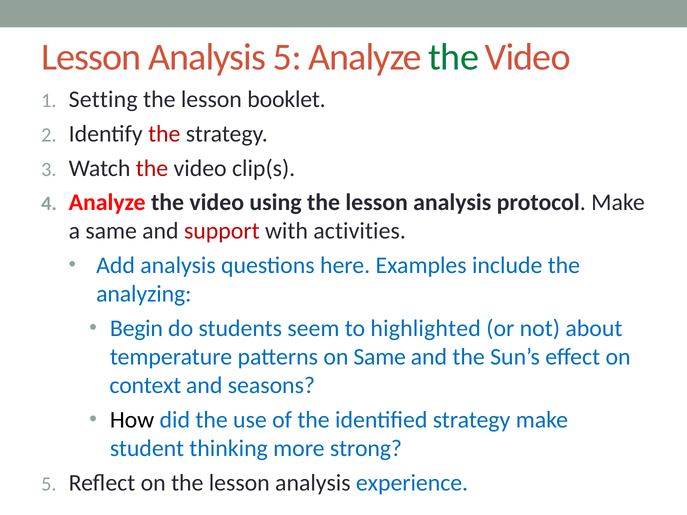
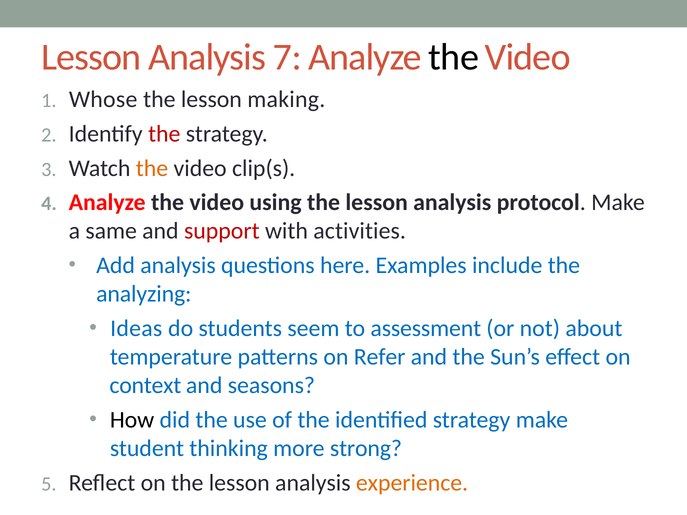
Analysis 5: 5 -> 7 (287, 57)
the colour: green -> black (454, 57)
Setting: Setting -> Whose (103, 100)
booklet: booklet -> making (286, 100)
the colour: red -> orange (152, 168)
Begin: Begin -> Ideas (136, 329)
highlighted: highlighted -> assessment (426, 329)
on Same: Same -> Refer (380, 357)
experience colour: blue -> orange (412, 483)
